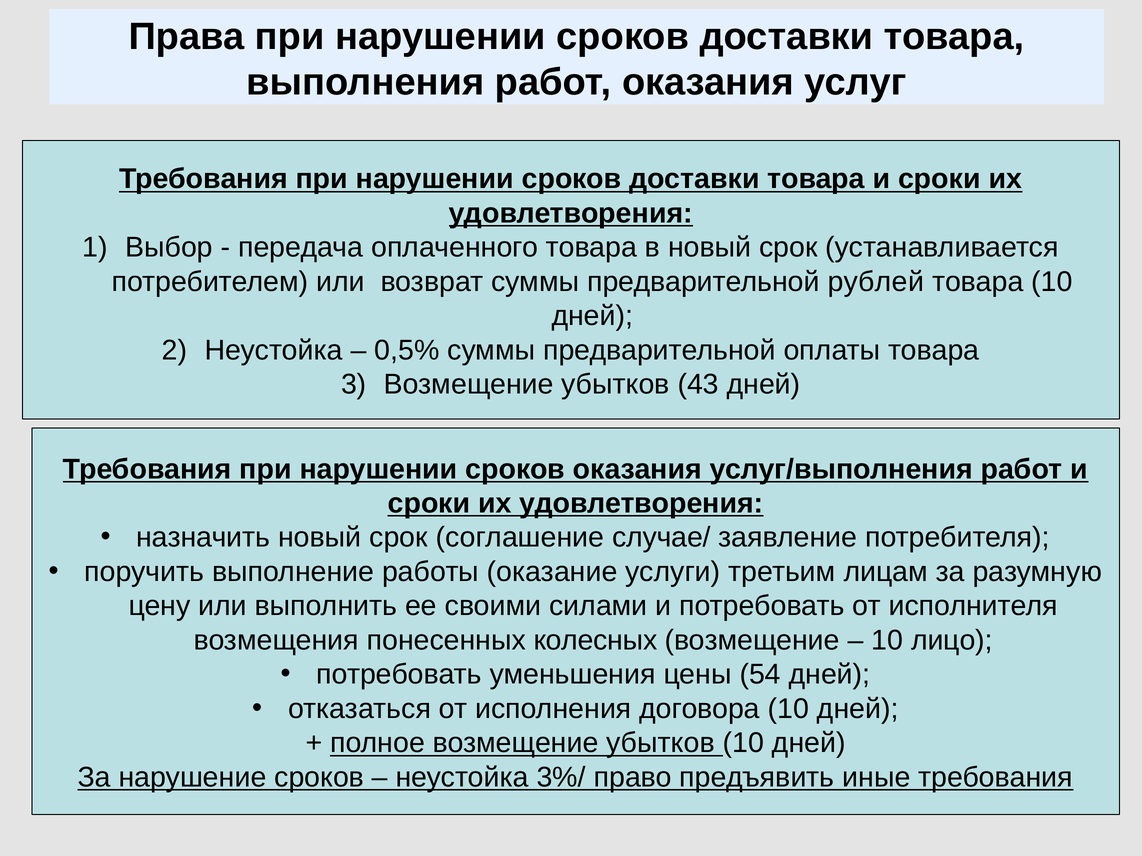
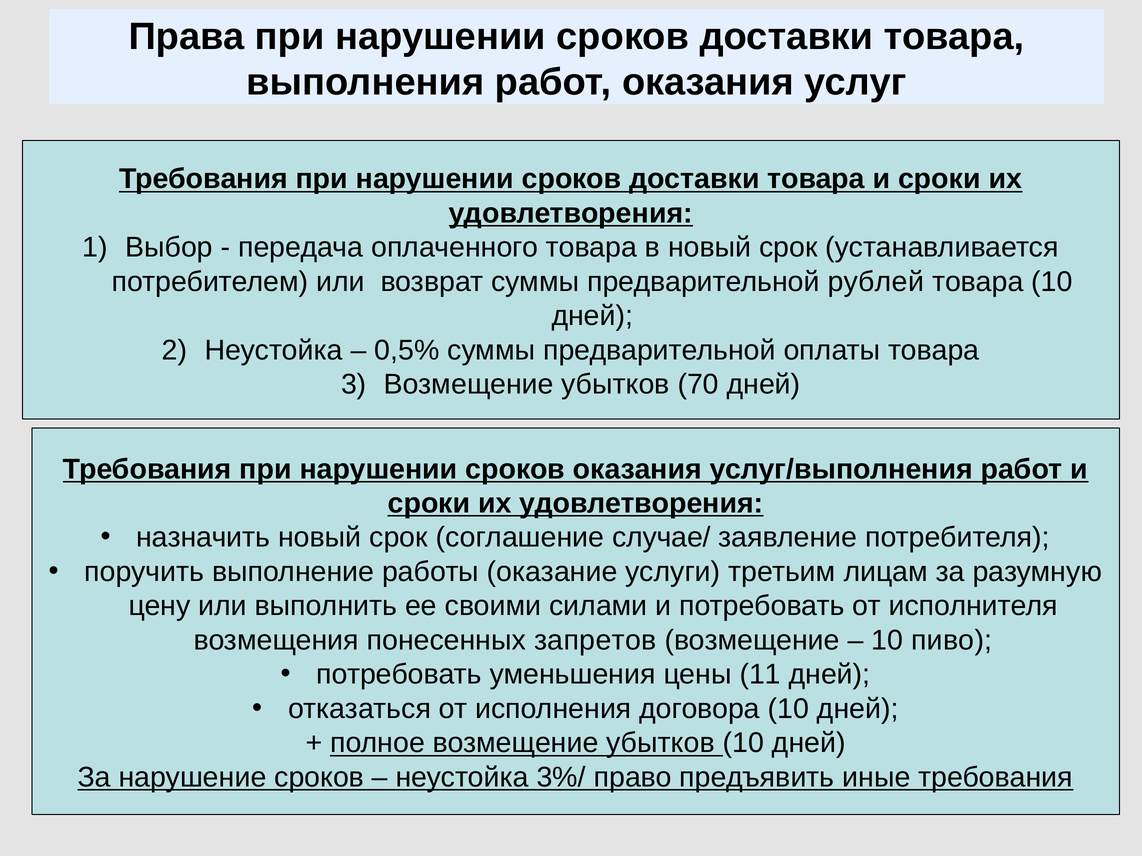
43: 43 -> 70 (698, 385)
колесных: колесных -> запретов (595, 641)
лицо: лицо -> пиво (952, 641)
54: 54 -> 11 (760, 675)
